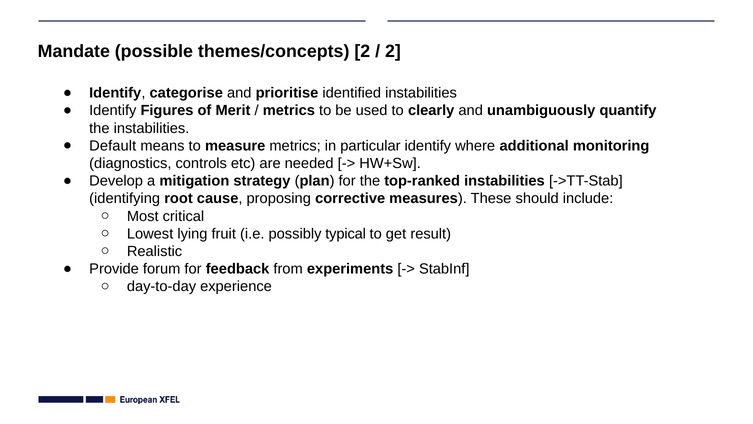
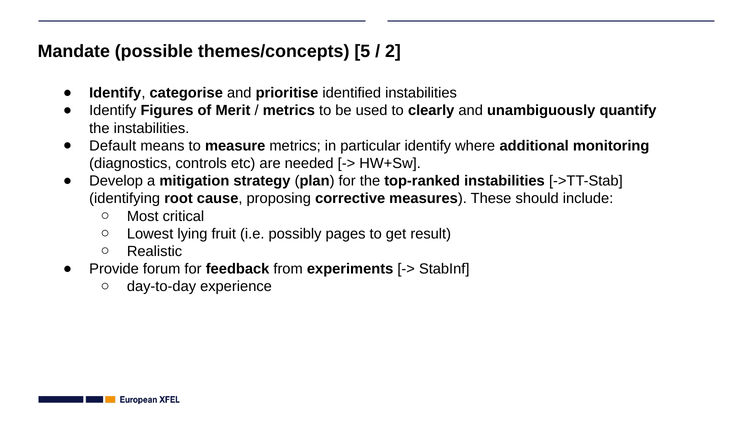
themes/concepts 2: 2 -> 5 (362, 51)
typical: typical -> pages (346, 234)
